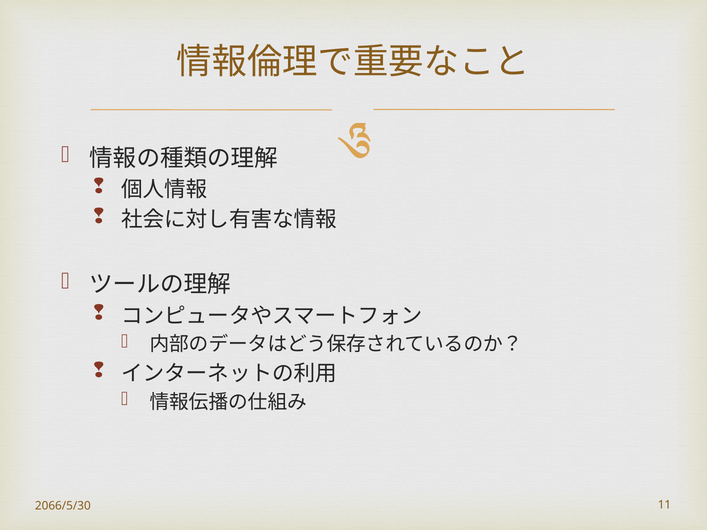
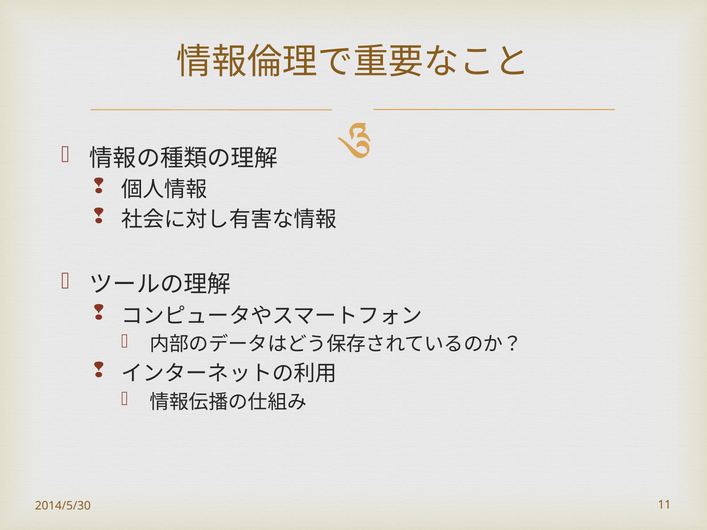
2066/5/30: 2066/5/30 -> 2014/5/30 (63, 506)
